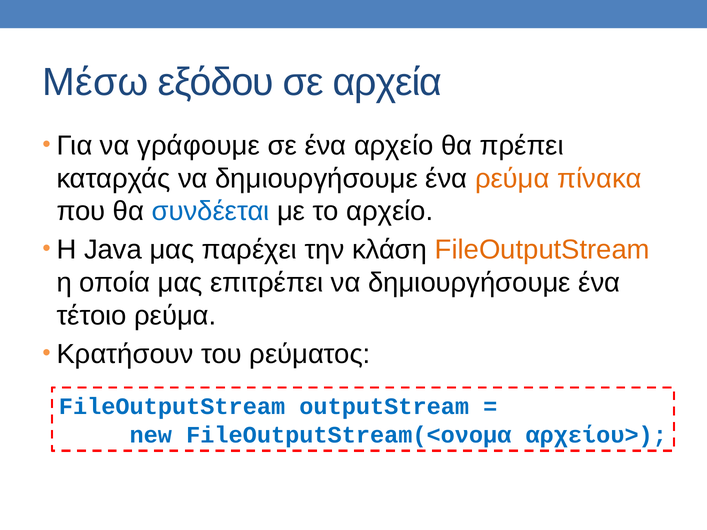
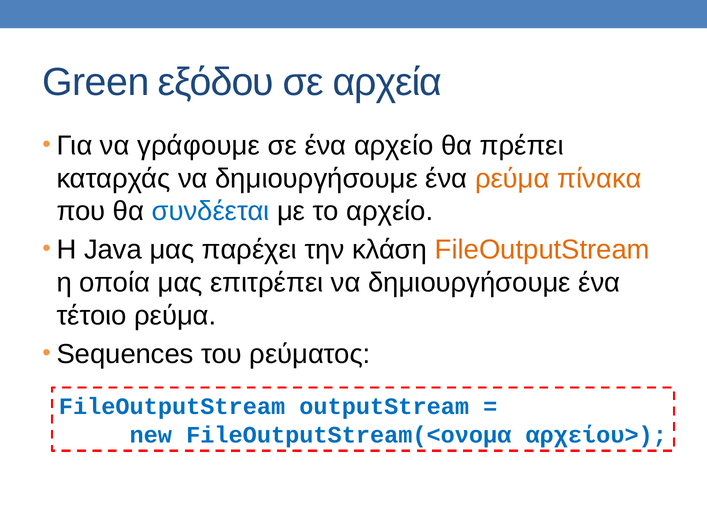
Μέσω: Μέσω -> Green (96, 82)
Κρατήσουν: Κρατήσουν -> Sequences (125, 354)
